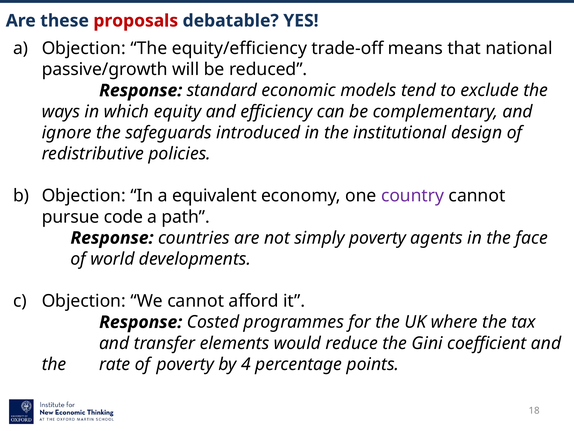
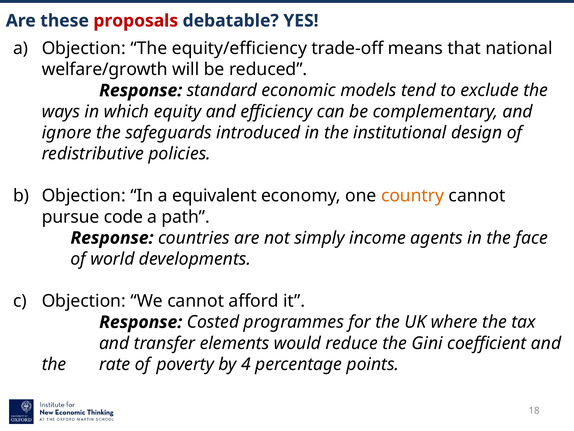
passive/growth: passive/growth -> welfare/growth (105, 69)
country colour: purple -> orange (413, 196)
simply poverty: poverty -> income (377, 238)
